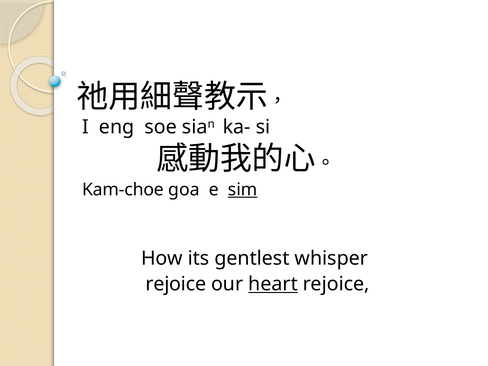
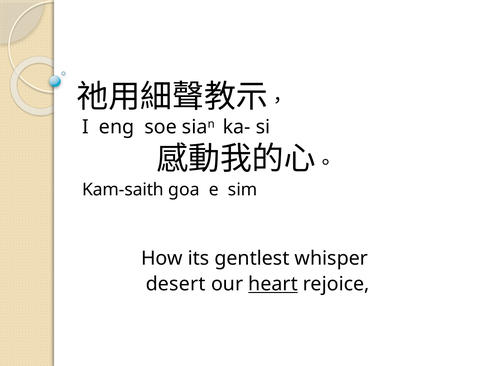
Kam-choe: Kam-choe -> Kam-saith (123, 190)
sim underline: present -> none (243, 190)
rejoice: rejoice -> desert (176, 284)
